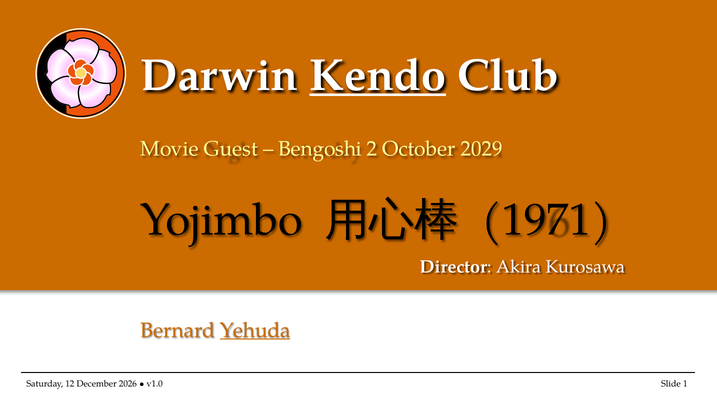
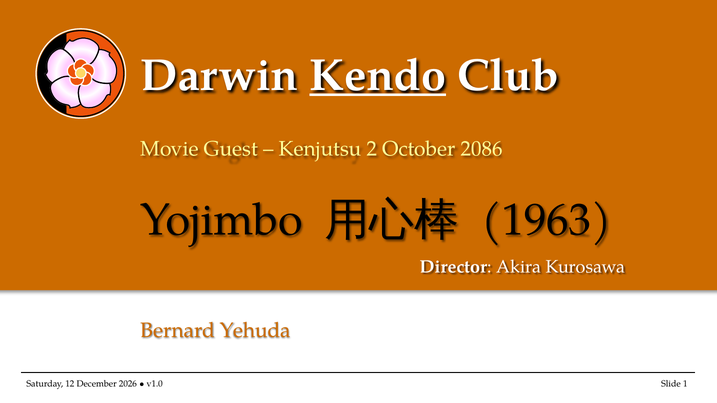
Bengoshi: Bengoshi -> Kenjutsu (320, 149)
2029: 2029 -> 2086 (482, 149)
1971: 1971 -> 1963 (546, 220)
Yehuda underline: present -> none (255, 330)
